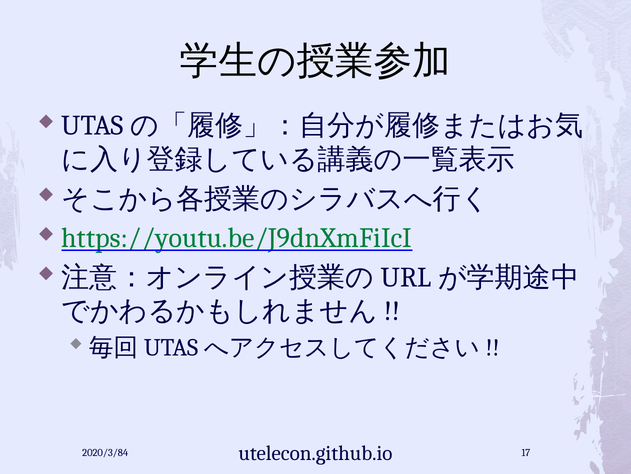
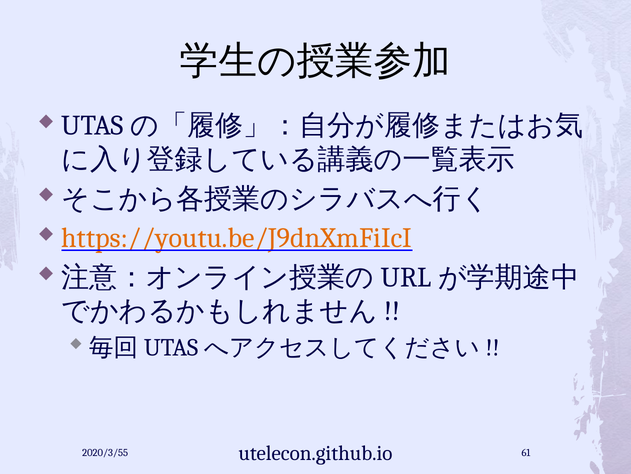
https://youtu.be/J9dnXmFiIcI colour: green -> orange (237, 238)
2020/3/84: 2020/3/84 -> 2020/3/55 (105, 452)
17: 17 -> 61 (526, 452)
